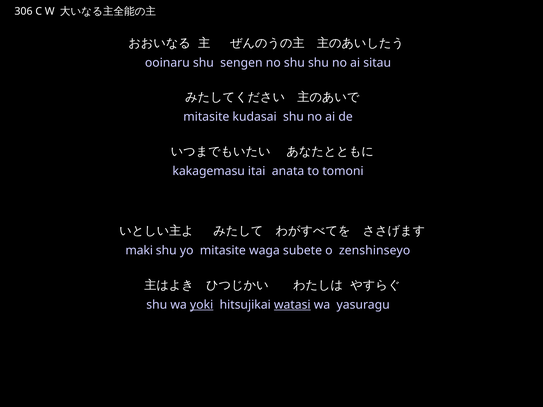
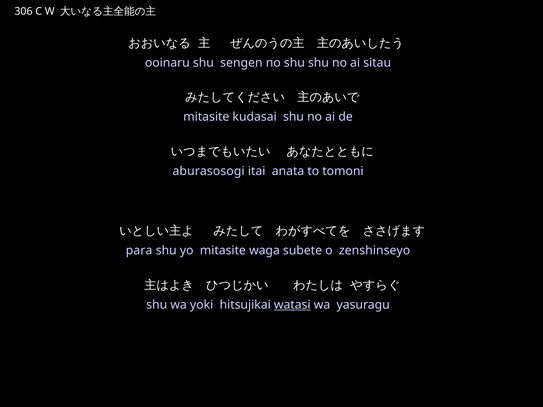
kakagemasu: kakagemasu -> aburasosogi (209, 171)
maki: maki -> para (139, 251)
yoki underline: present -> none (202, 305)
